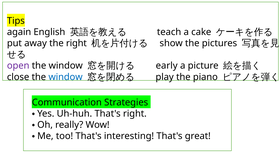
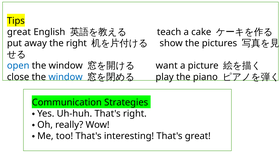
again: again -> great (19, 32)
open colour: purple -> blue (18, 65)
early: early -> want (167, 65)
